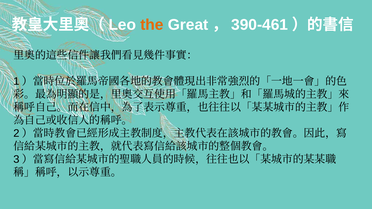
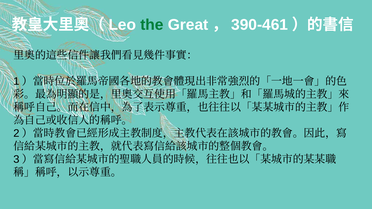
the colour: orange -> green (152, 25)
